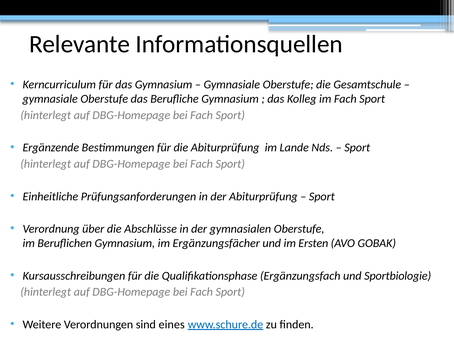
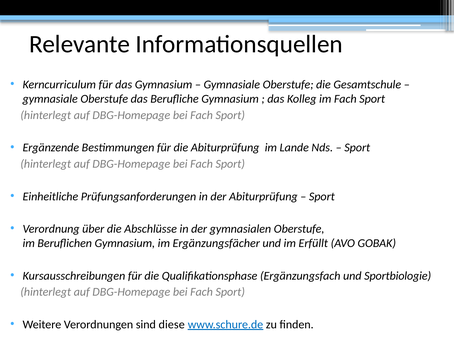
Ersten: Ersten -> Erfüllt (313, 244)
eines: eines -> diese (172, 325)
